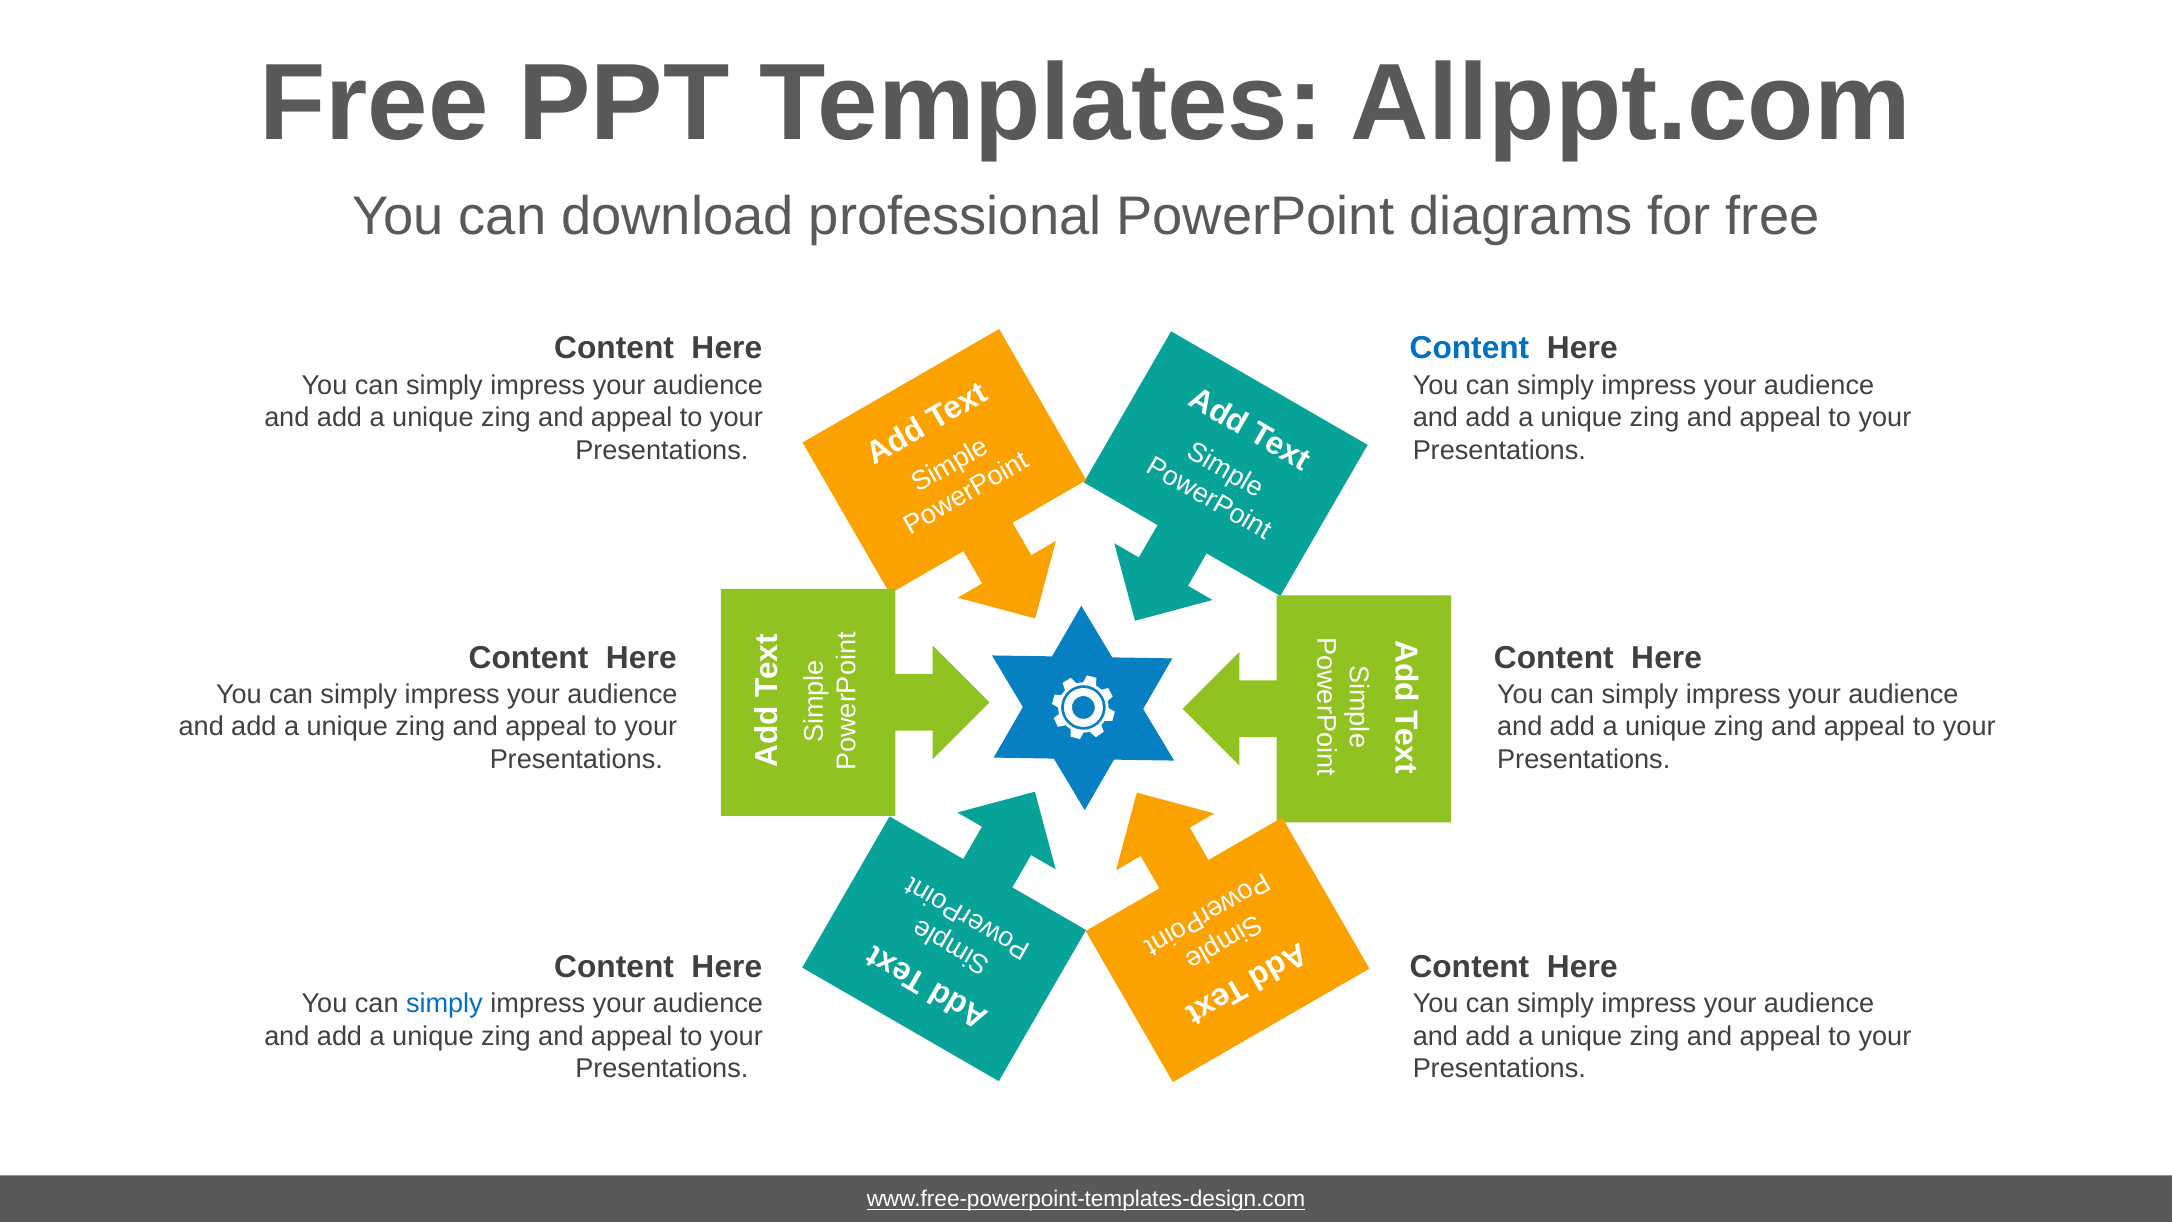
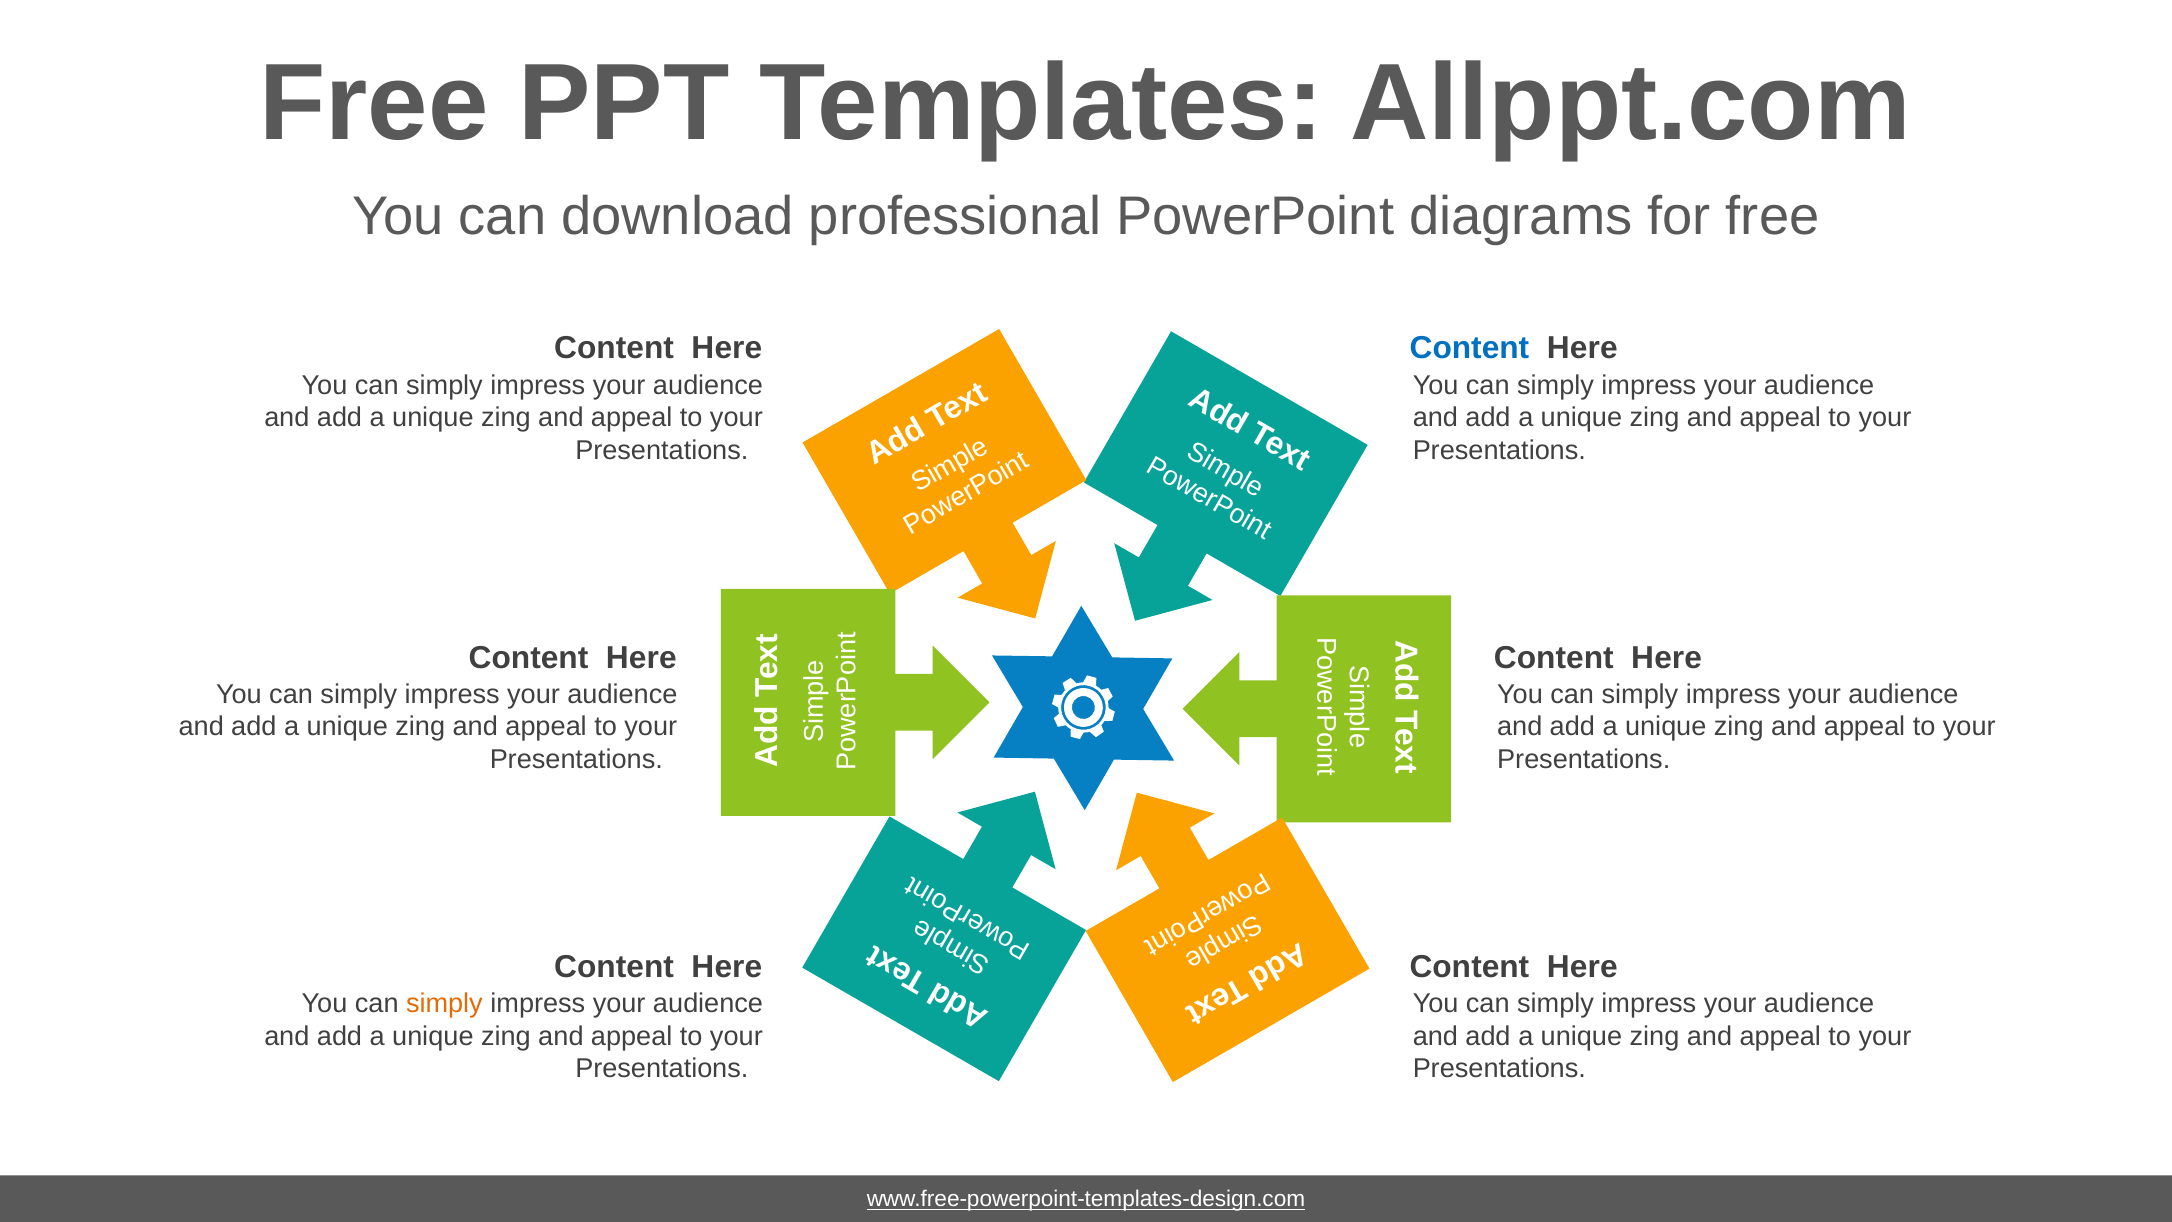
simply colour: blue -> orange (444, 1003)
